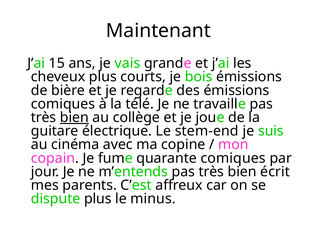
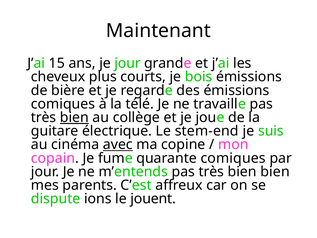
je vais: vais -> jour (128, 63)
avec underline: none -> present (118, 144)
bien écrit: écrit -> bien (275, 171)
dispute plus: plus -> ions (98, 199)
minus: minus -> jouent (153, 199)
